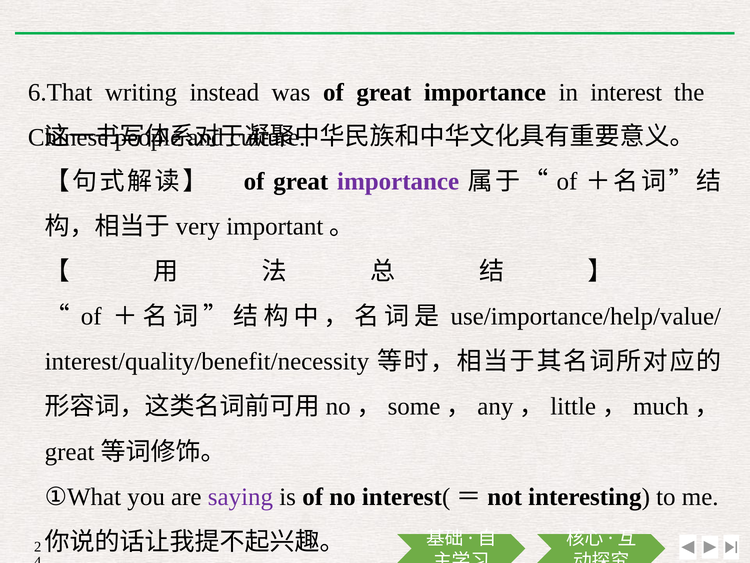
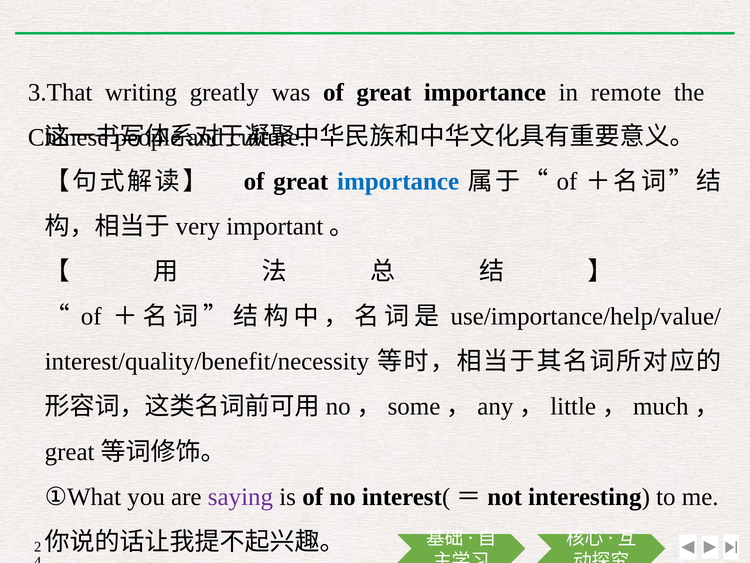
6.That: 6.That -> 3.That (60, 92)
instead: instead -> greatly (224, 92)
interest: interest -> remote (626, 92)
importance colour: purple -> blue (398, 181)
